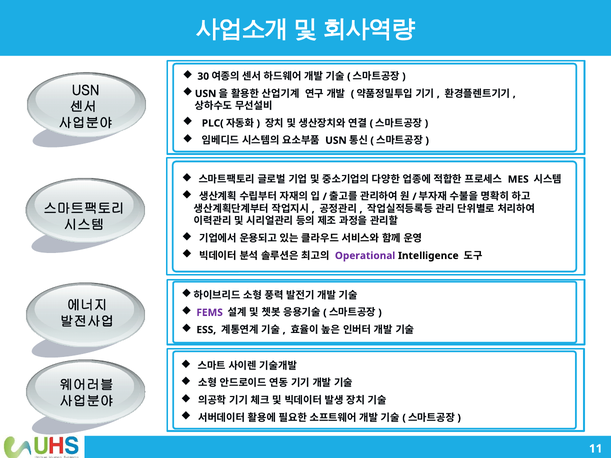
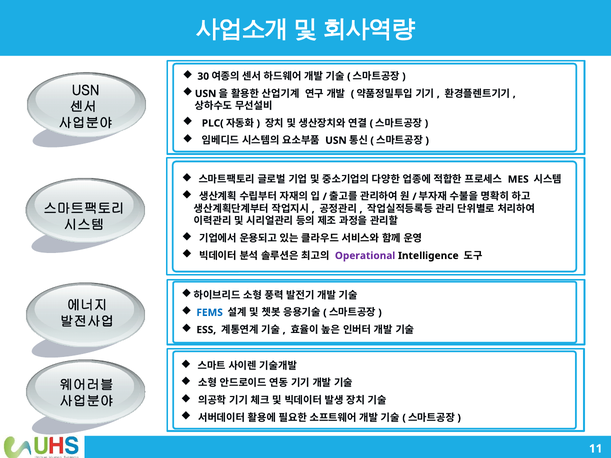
FEMS colour: purple -> blue (210, 313)
